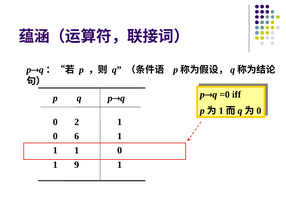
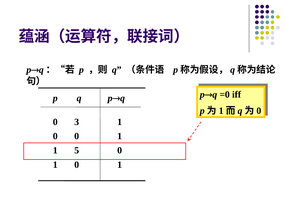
2: 2 -> 3 (77, 122)
0 6: 6 -> 0 (77, 136)
1: 1 -> 5 (77, 151)
9: 9 -> 0 (77, 165)
